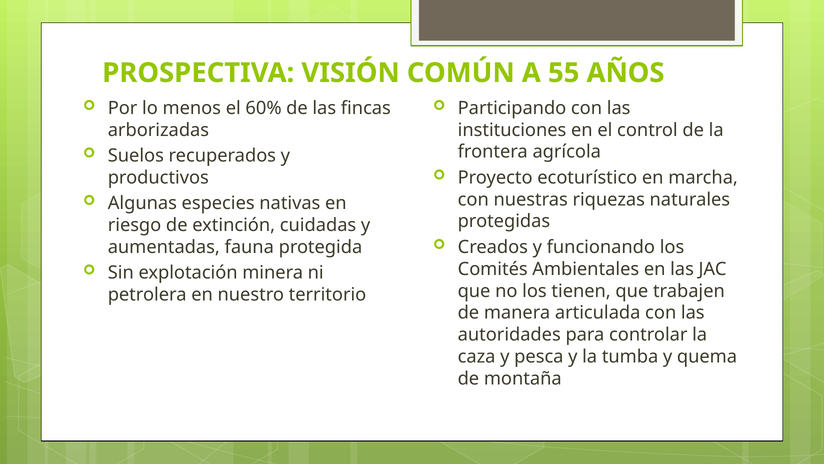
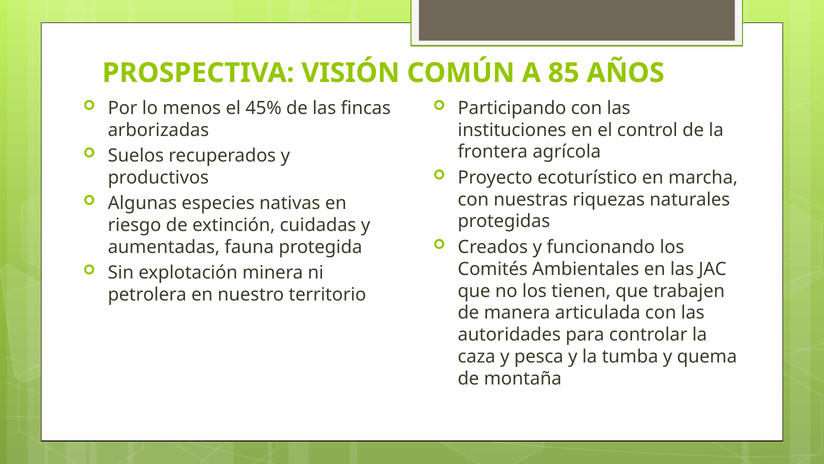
55: 55 -> 85 (564, 73)
60%: 60% -> 45% (264, 108)
